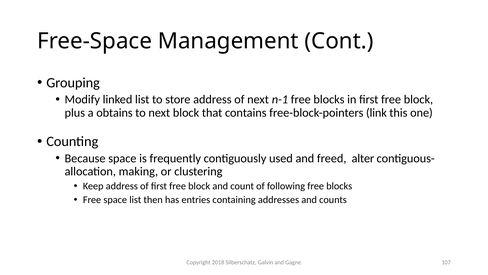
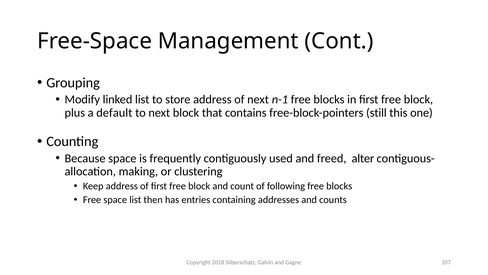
obtains: obtains -> default (114, 112)
link: link -> still (376, 112)
